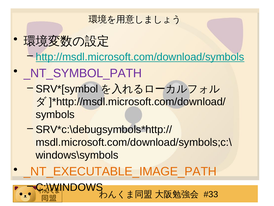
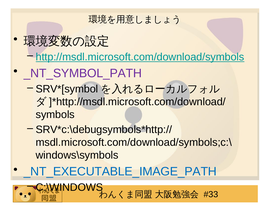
_NT_EXECUTABLE_IMAGE_PATH colour: orange -> blue (120, 171)
